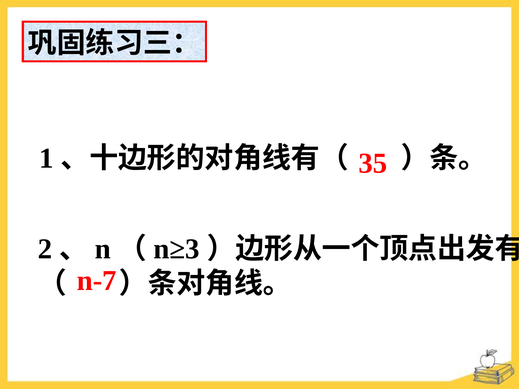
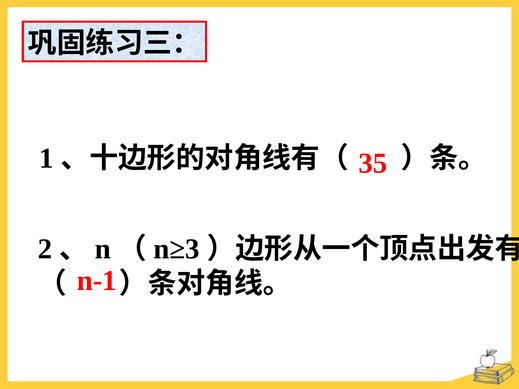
n-7: n-7 -> n-1 (97, 281)
